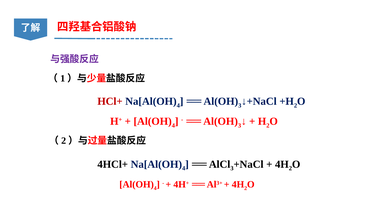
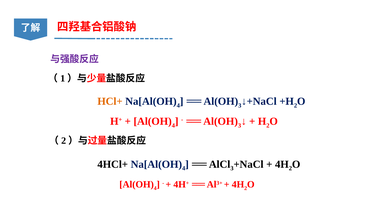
HCl+ colour: red -> orange (110, 101)
